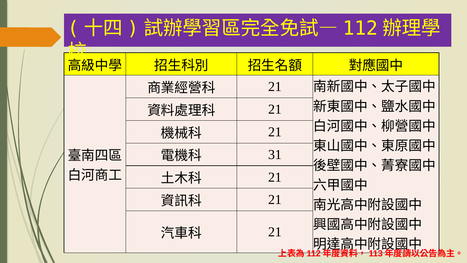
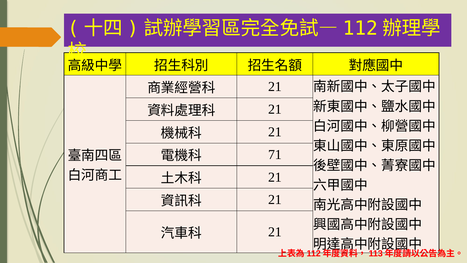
31: 31 -> 71 (275, 154)
